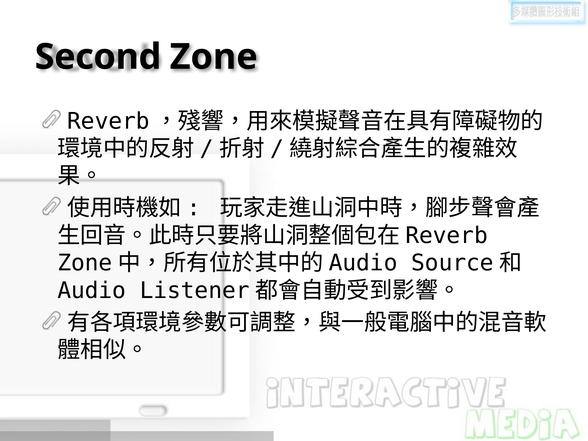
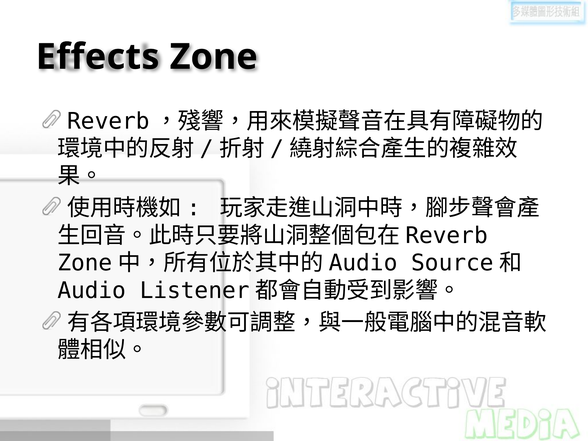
Second: Second -> Effects (98, 57)
